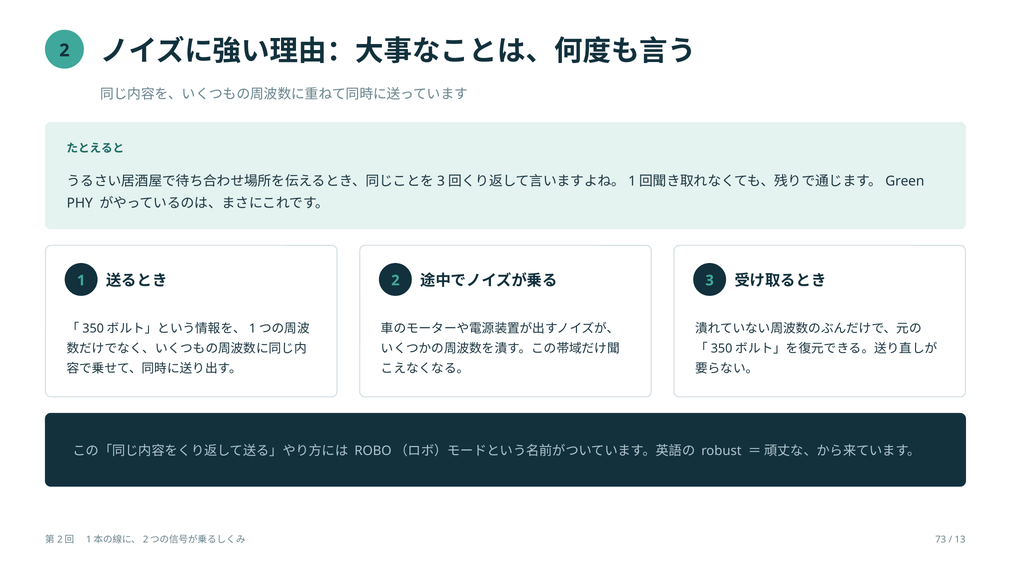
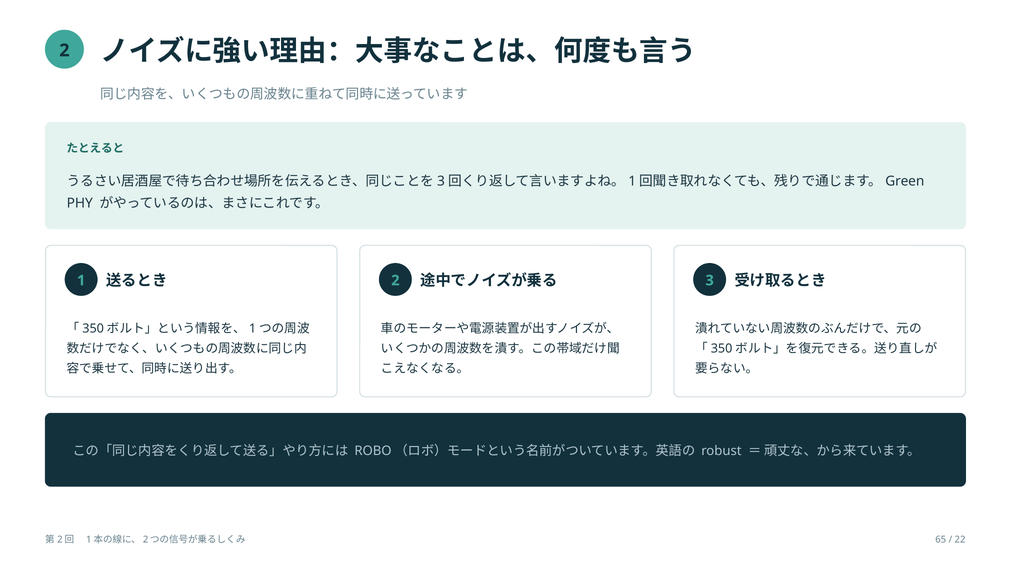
73: 73 -> 65 (941, 541)
13: 13 -> 22 (960, 541)
